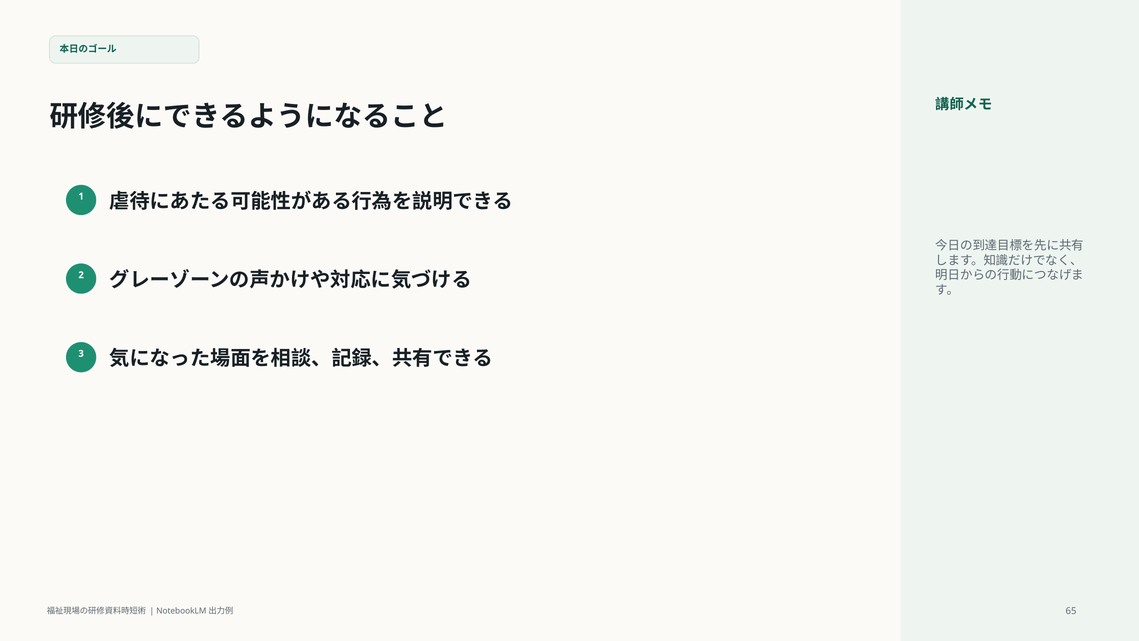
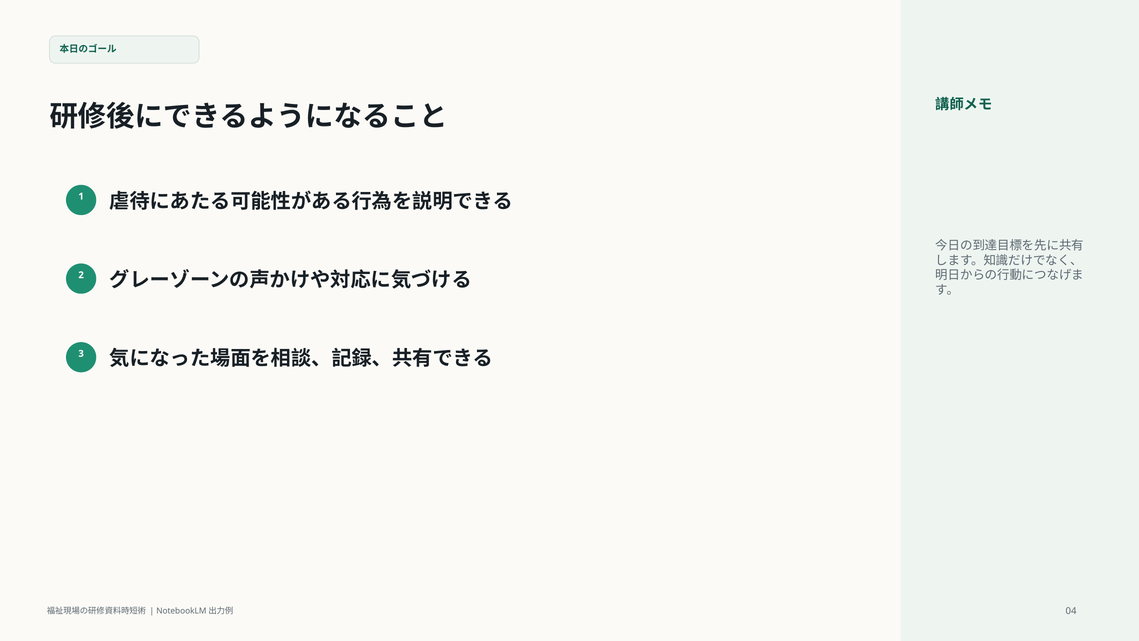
65: 65 -> 04 (1071, 611)
